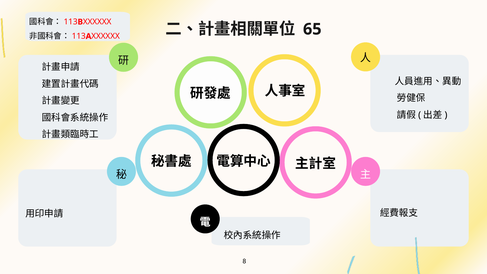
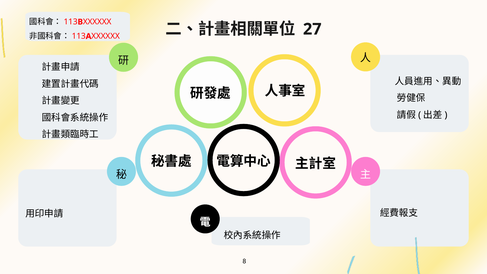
65: 65 -> 27 (312, 29)
